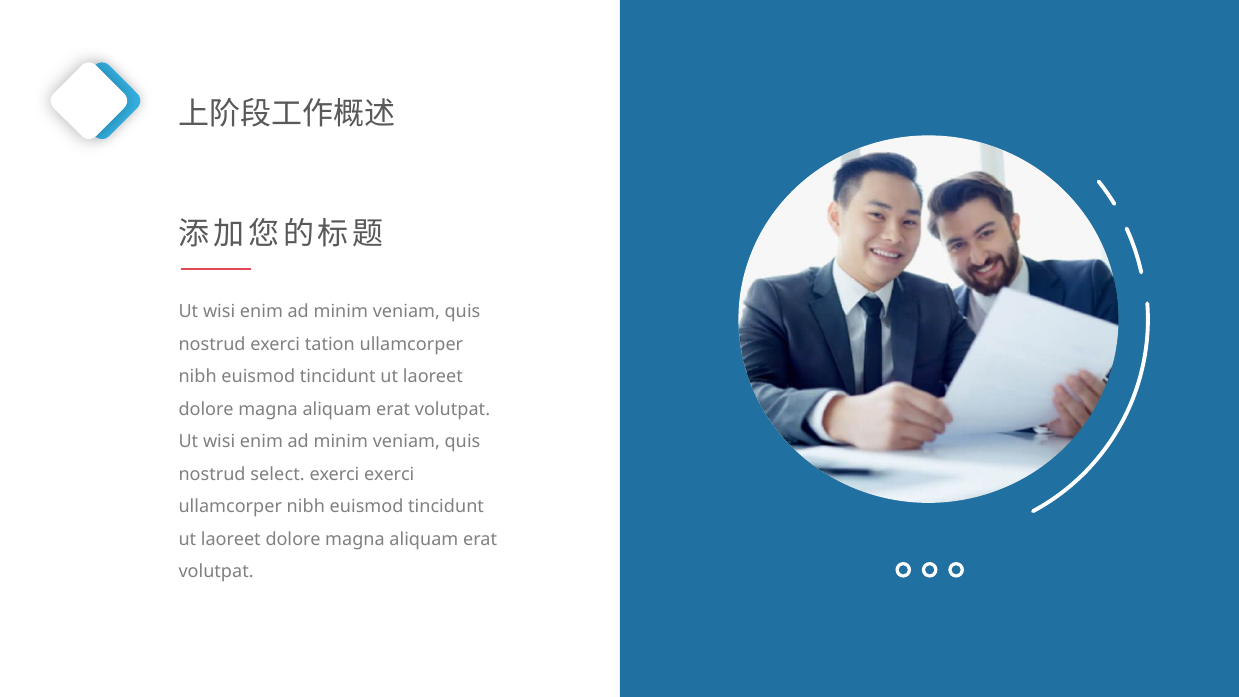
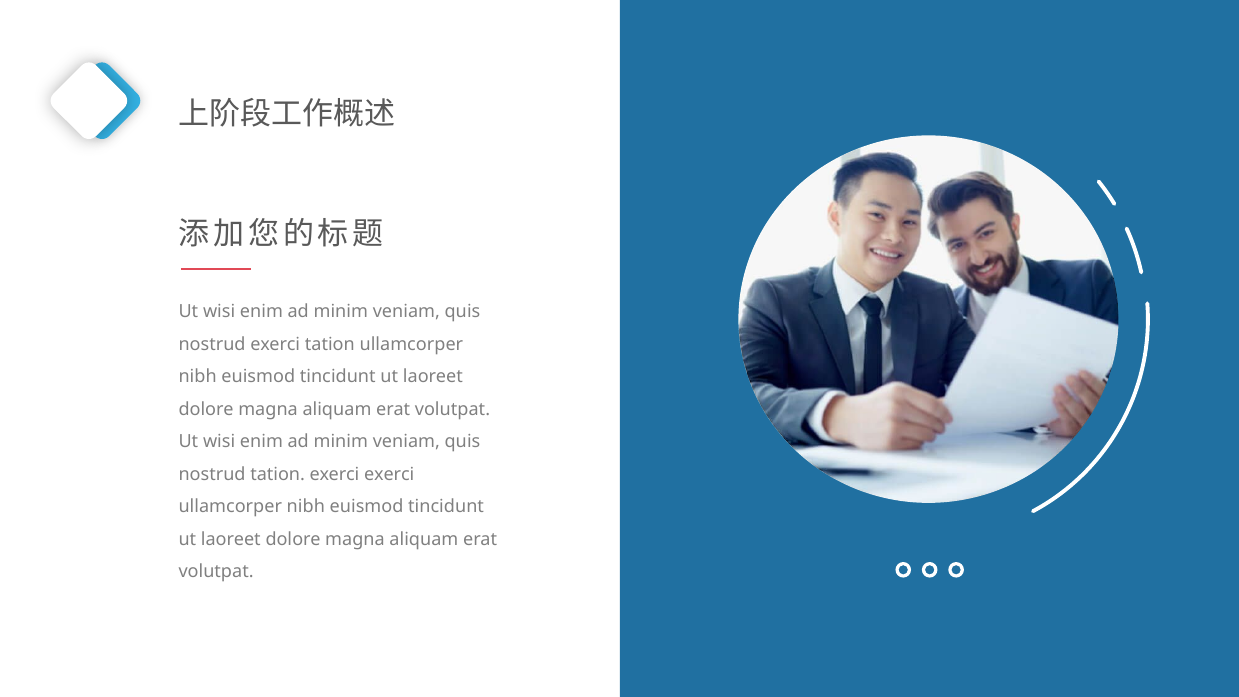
nostrud select: select -> tation (278, 474)
